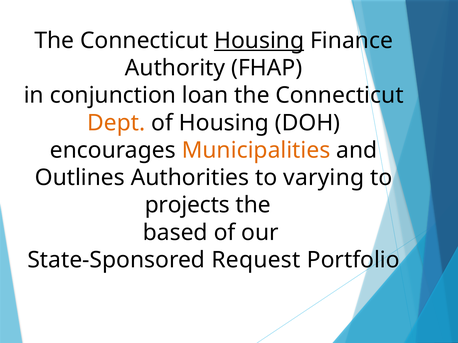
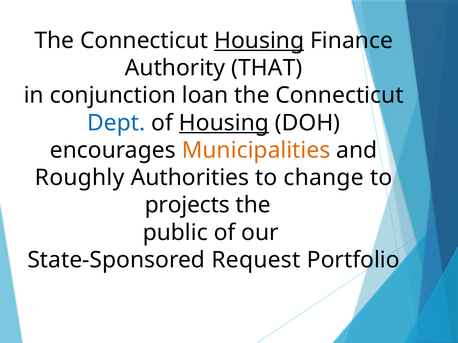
FHAP: FHAP -> THAT (267, 68)
Dept colour: orange -> blue (116, 123)
Housing underline: none -> present (224, 123)
Outlines: Outlines -> Roughly (80, 178)
varying: varying -> change (324, 178)
based: based -> public (175, 233)
